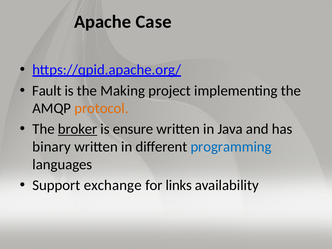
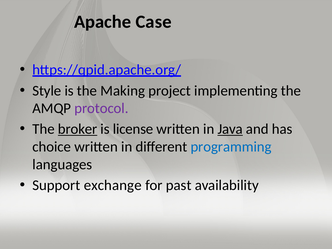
Fault: Fault -> Style (47, 91)
protocol colour: orange -> purple (101, 108)
ensure: ensure -> license (133, 129)
Java underline: none -> present (230, 129)
binary: binary -> choice (52, 147)
links: links -> past (179, 185)
